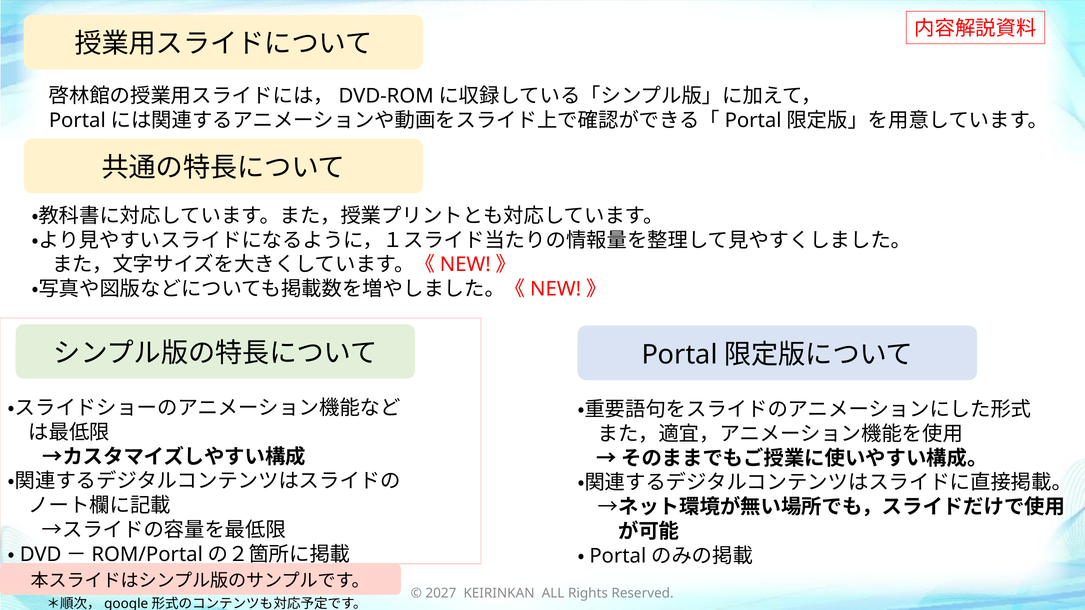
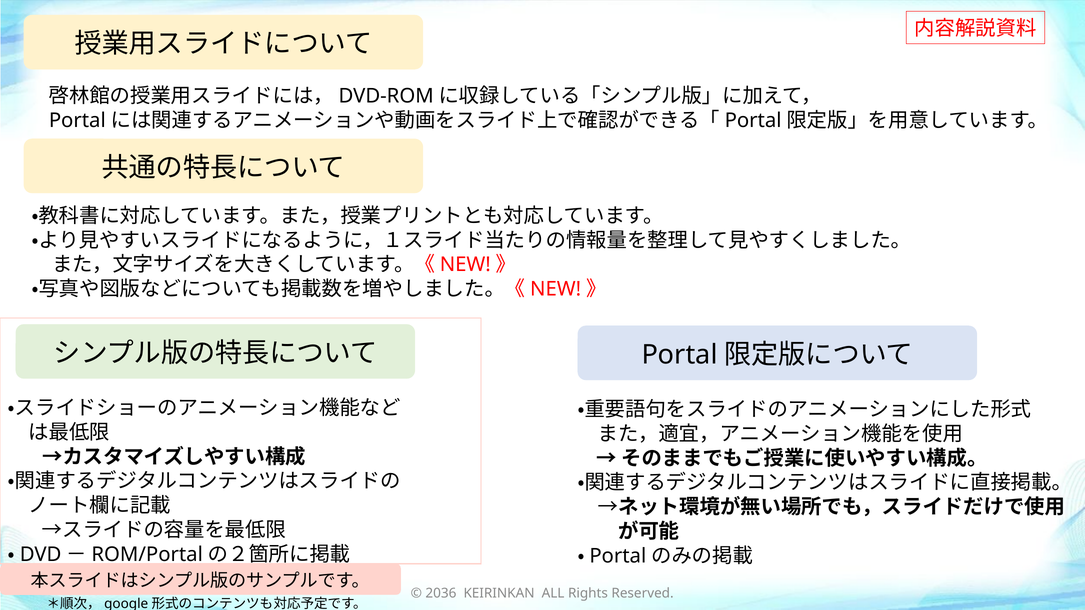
2027: 2027 -> 2036 (441, 594)
